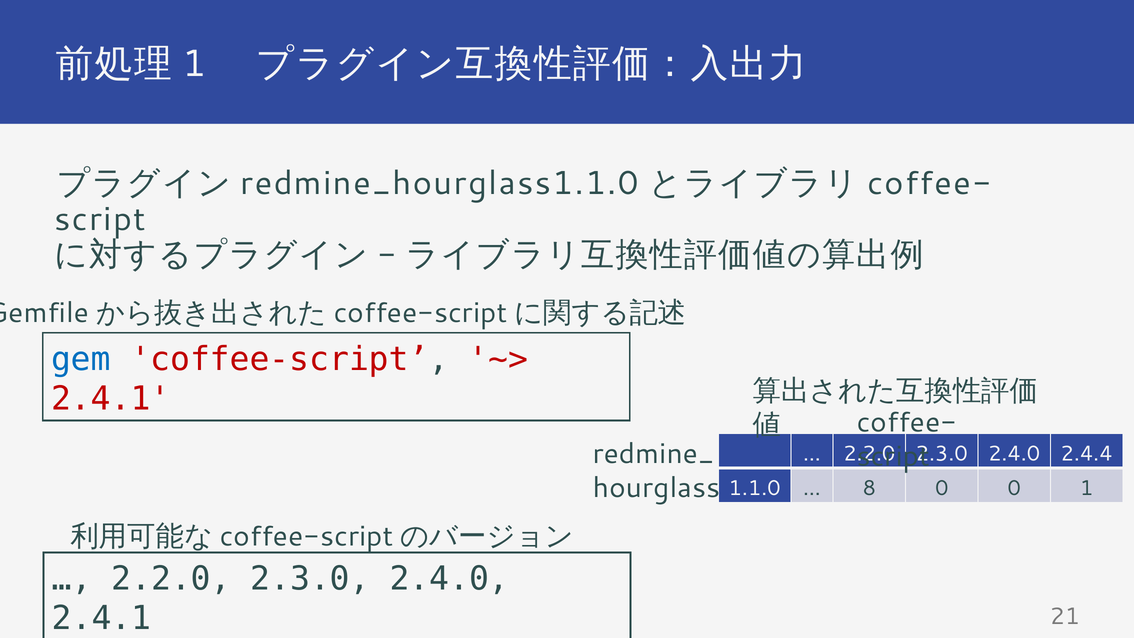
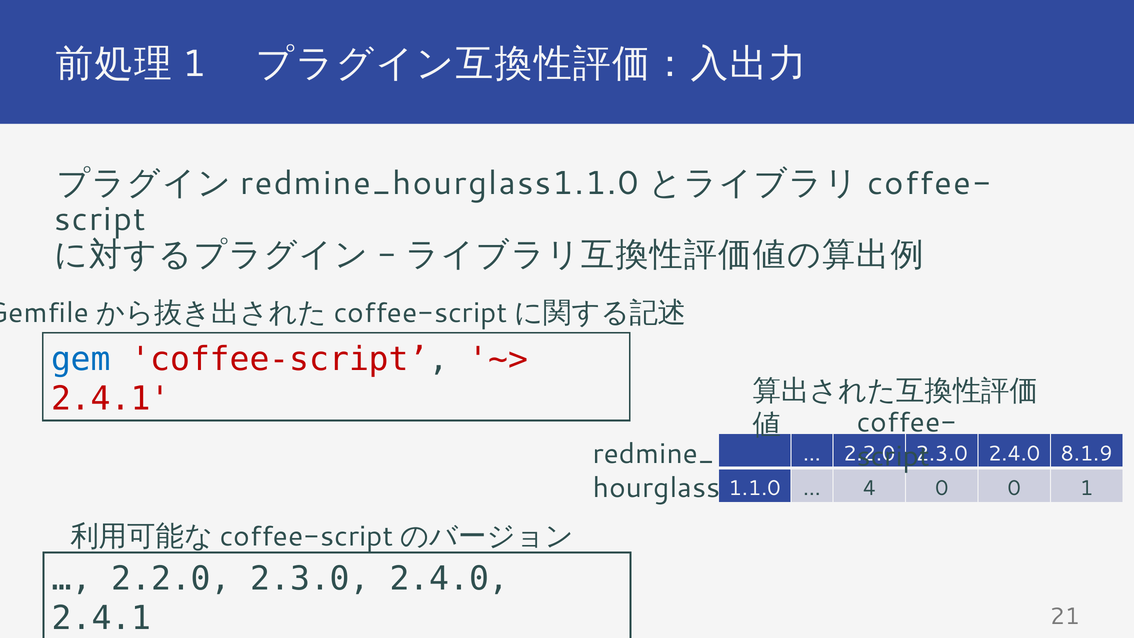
2.4.4: 2.4.4 -> 8.1.9 (1087, 454)
8: 8 -> 4 (869, 488)
